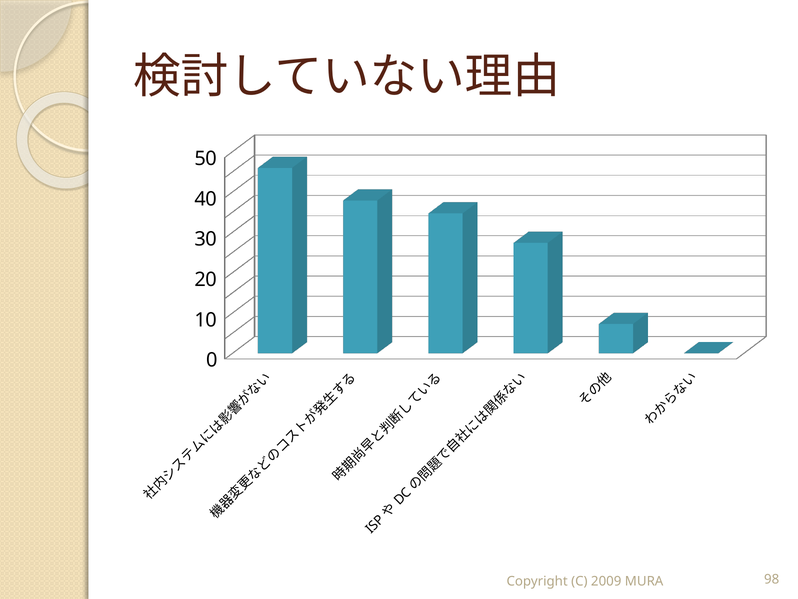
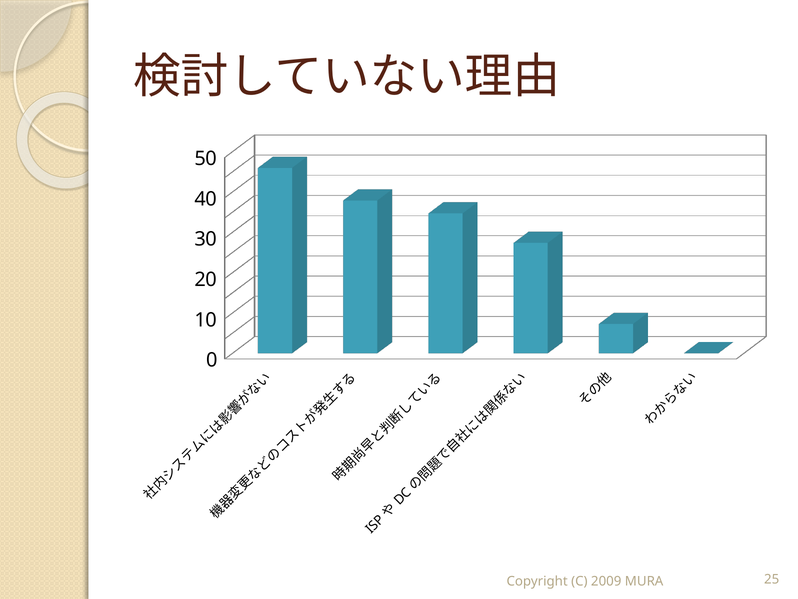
98: 98 -> 25 (772, 579)
